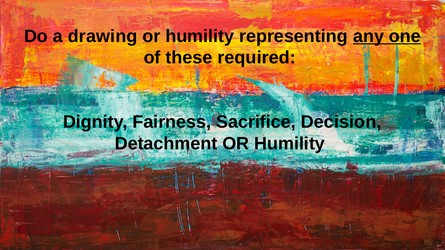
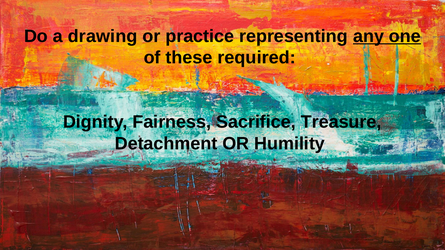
humility: humility -> practice (200, 36)
Decision: Decision -> Treasure (341, 122)
